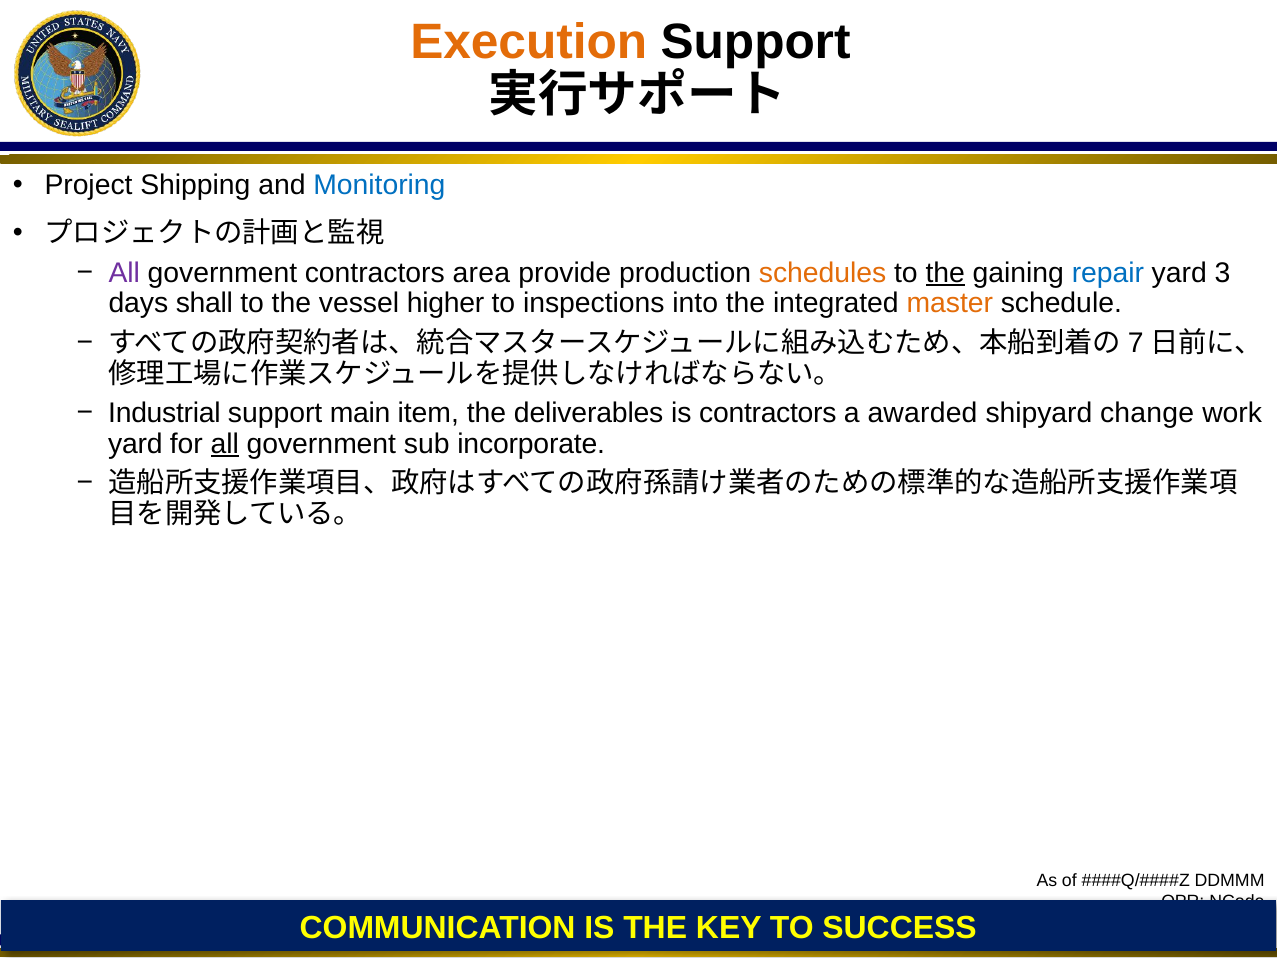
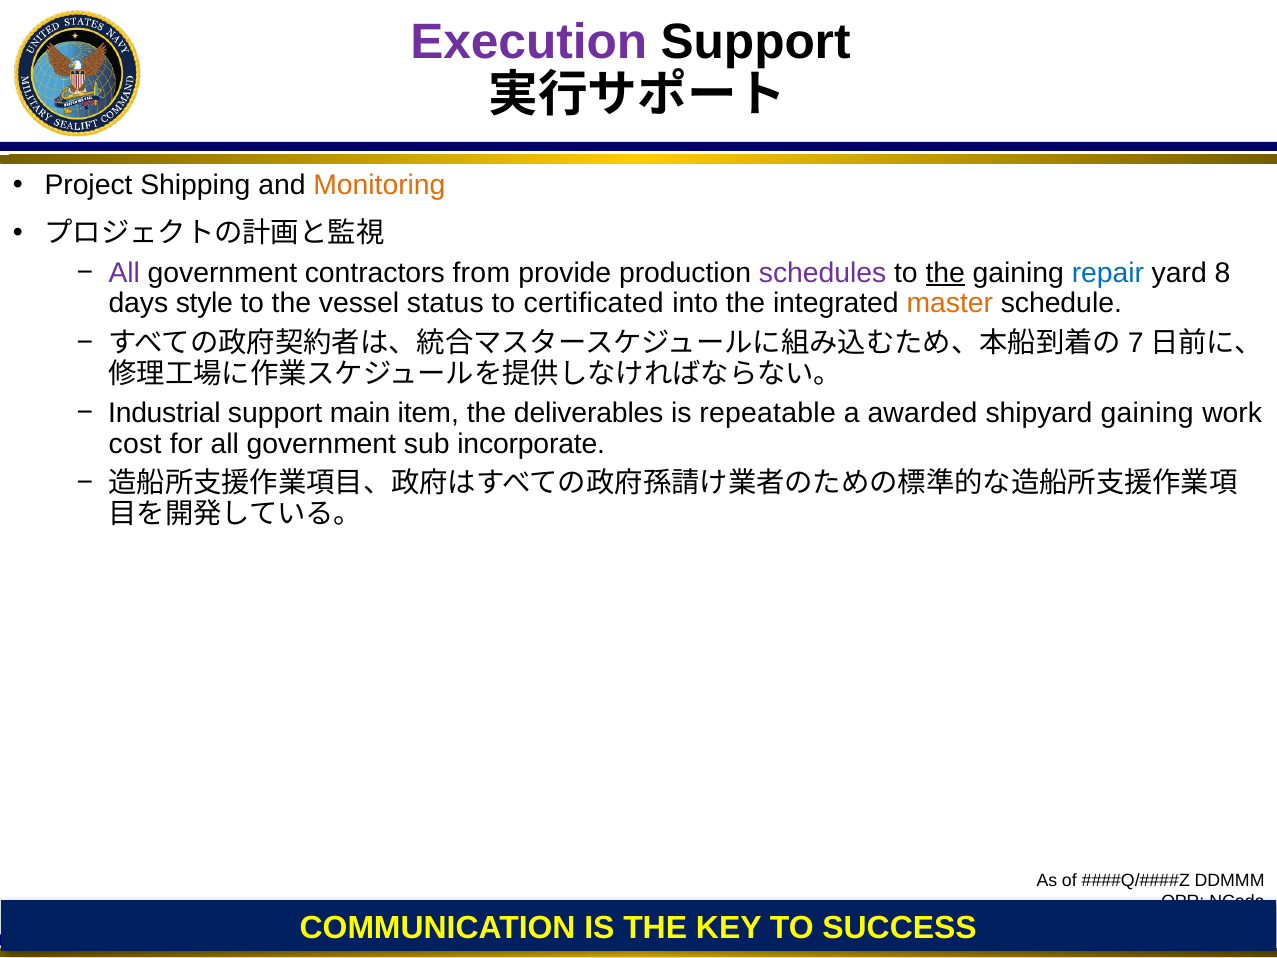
Execution colour: orange -> purple (529, 42)
Monitoring colour: blue -> orange (379, 185)
area: area -> from (481, 273)
schedules colour: orange -> purple (823, 273)
3: 3 -> 8 (1223, 273)
shall: shall -> style (204, 304)
higher: higher -> status (445, 304)
inspections: inspections -> certificated (594, 304)
is contractors: contractors -> repeatable (768, 413)
shipyard change: change -> gaining (1147, 413)
yard: yard -> cost (135, 444)
all underline: present -> none (225, 444)
